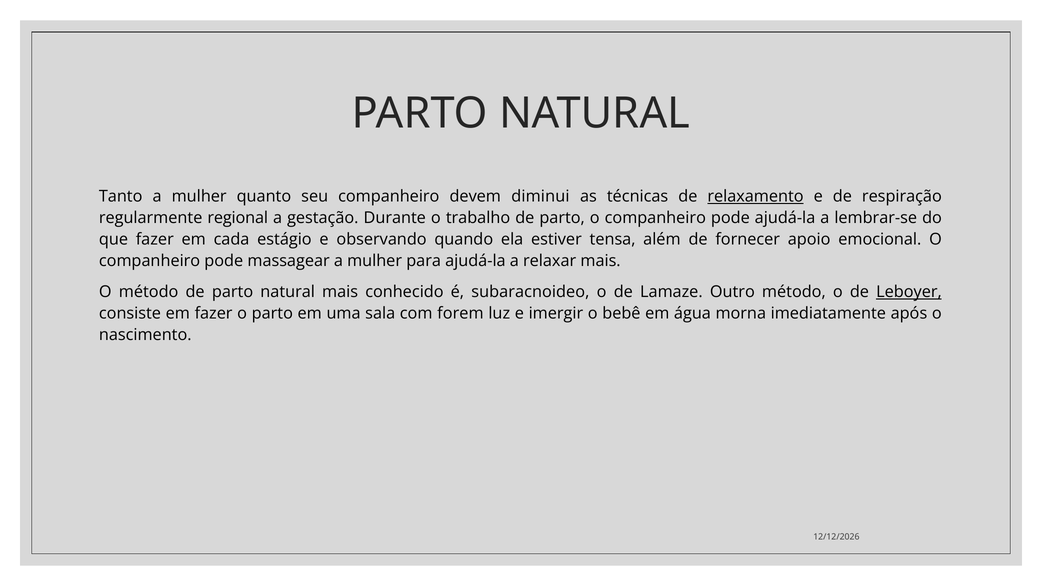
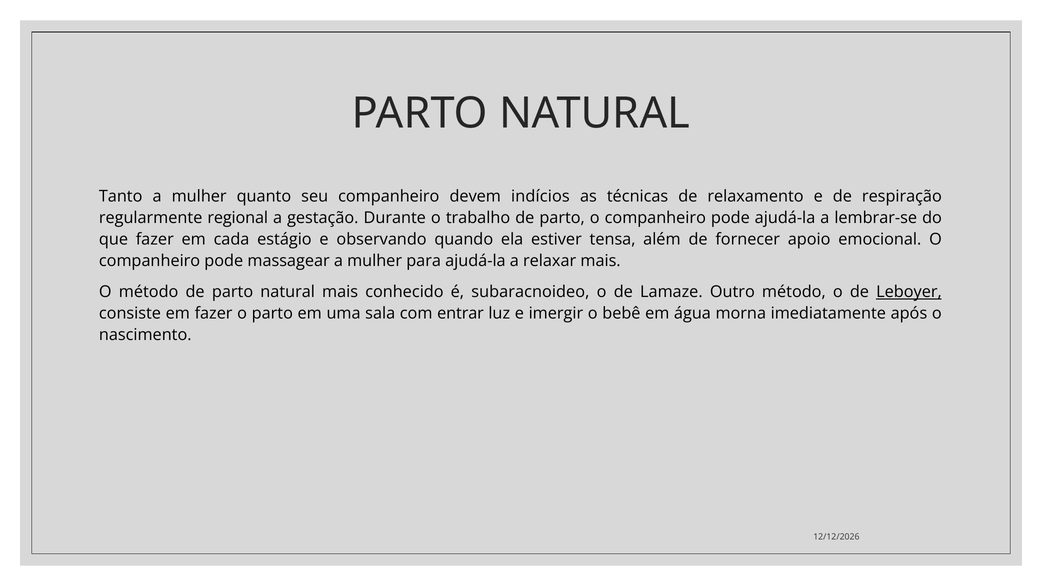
diminui: diminui -> indícios (540, 196)
relaxamento underline: present -> none (756, 196)
forem: forem -> entrar (461, 314)
